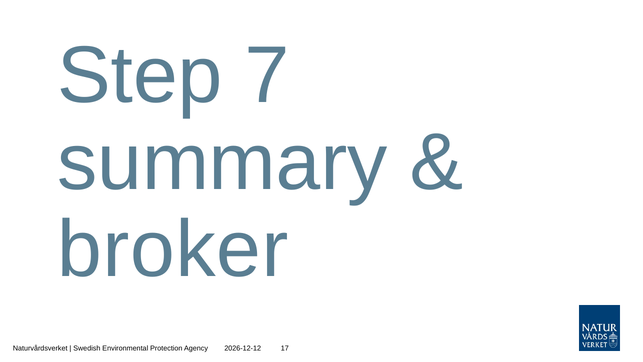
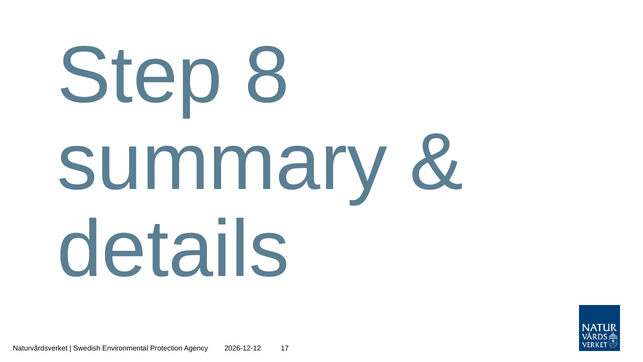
7: 7 -> 8 (267, 76)
broker: broker -> details (173, 249)
